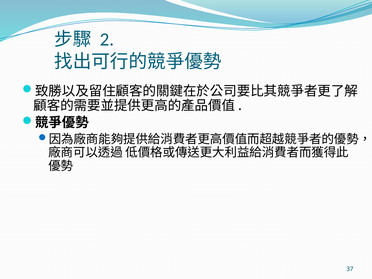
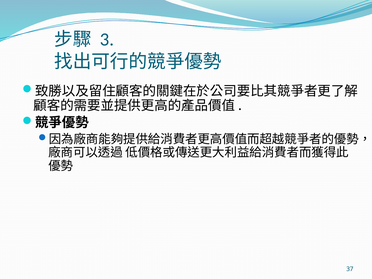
2: 2 -> 3 (107, 39)
